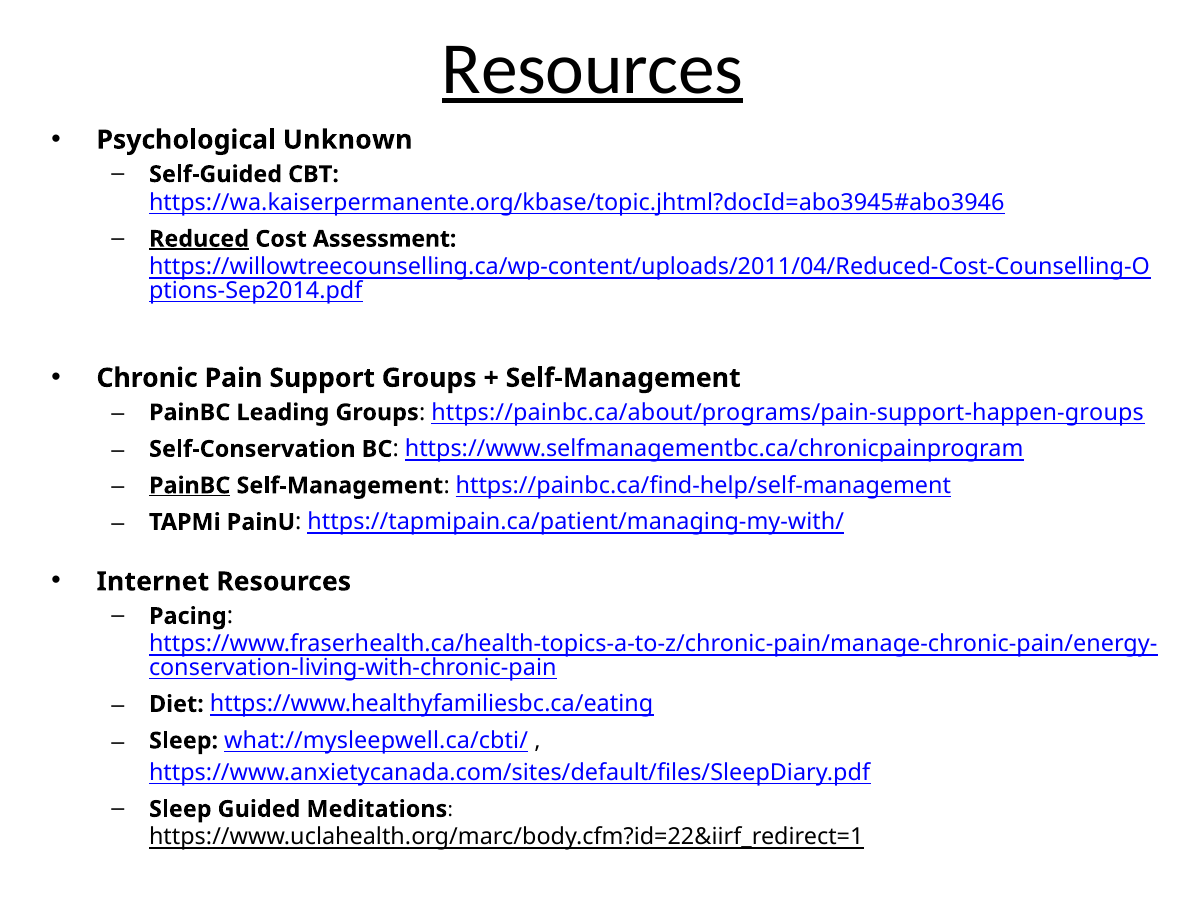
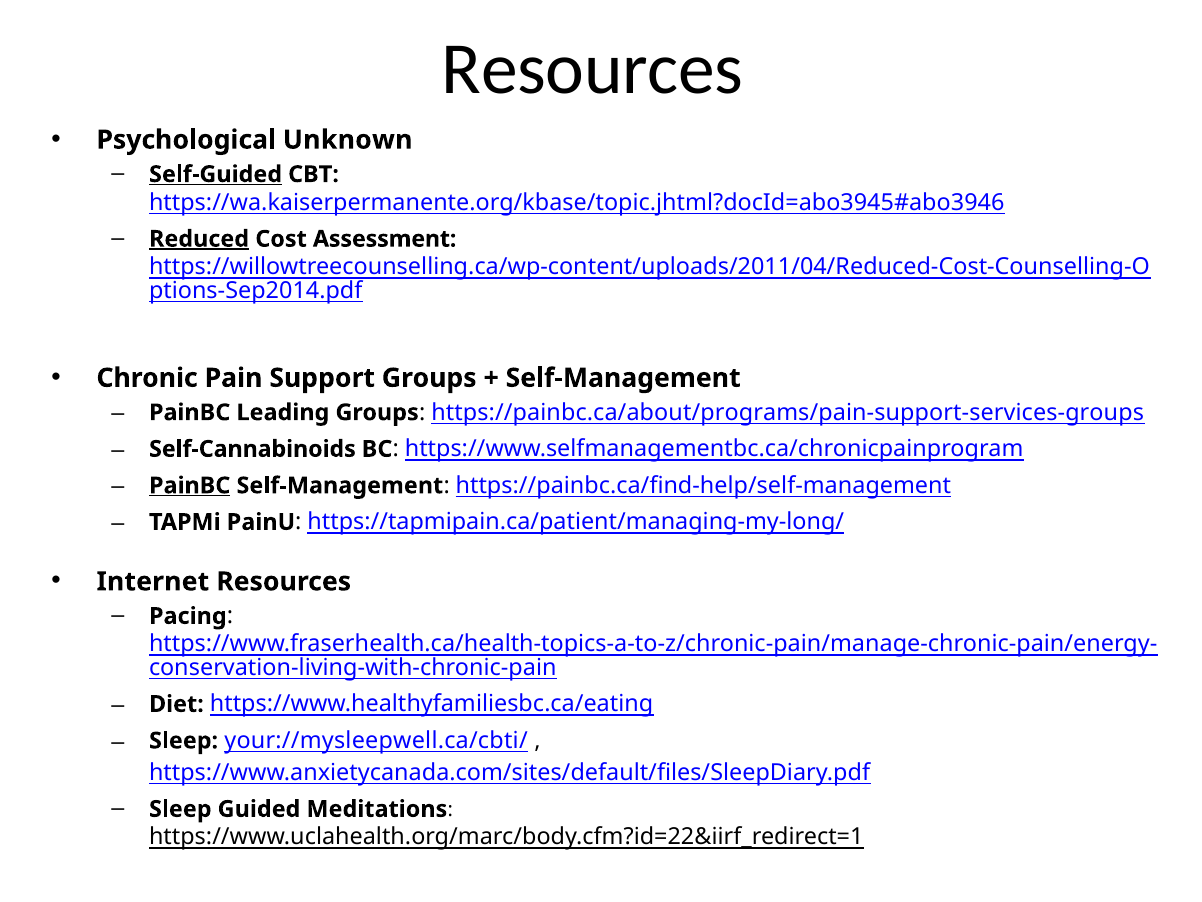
Resources underline: present -> none (593, 69)
Self-Guided underline: none -> present (216, 174)
https://painbc.ca/about/programs/pain-support-happen-groups: https://painbc.ca/about/programs/pain-support-happen-groups -> https://painbc.ca/about/programs/pain-support-services-groups (788, 412)
Self-Conservation: Self-Conservation -> Self-Cannabinoids (252, 449)
https://tapmipain.ca/patient/managing-my-with/: https://tapmipain.ca/patient/managing-my-with/ -> https://tapmipain.ca/patient/managing-my-long/ (576, 522)
what://mysleepwell.ca/cbti/: what://mysleepwell.ca/cbti/ -> your://mysleepwell.ca/cbti/ (376, 740)
